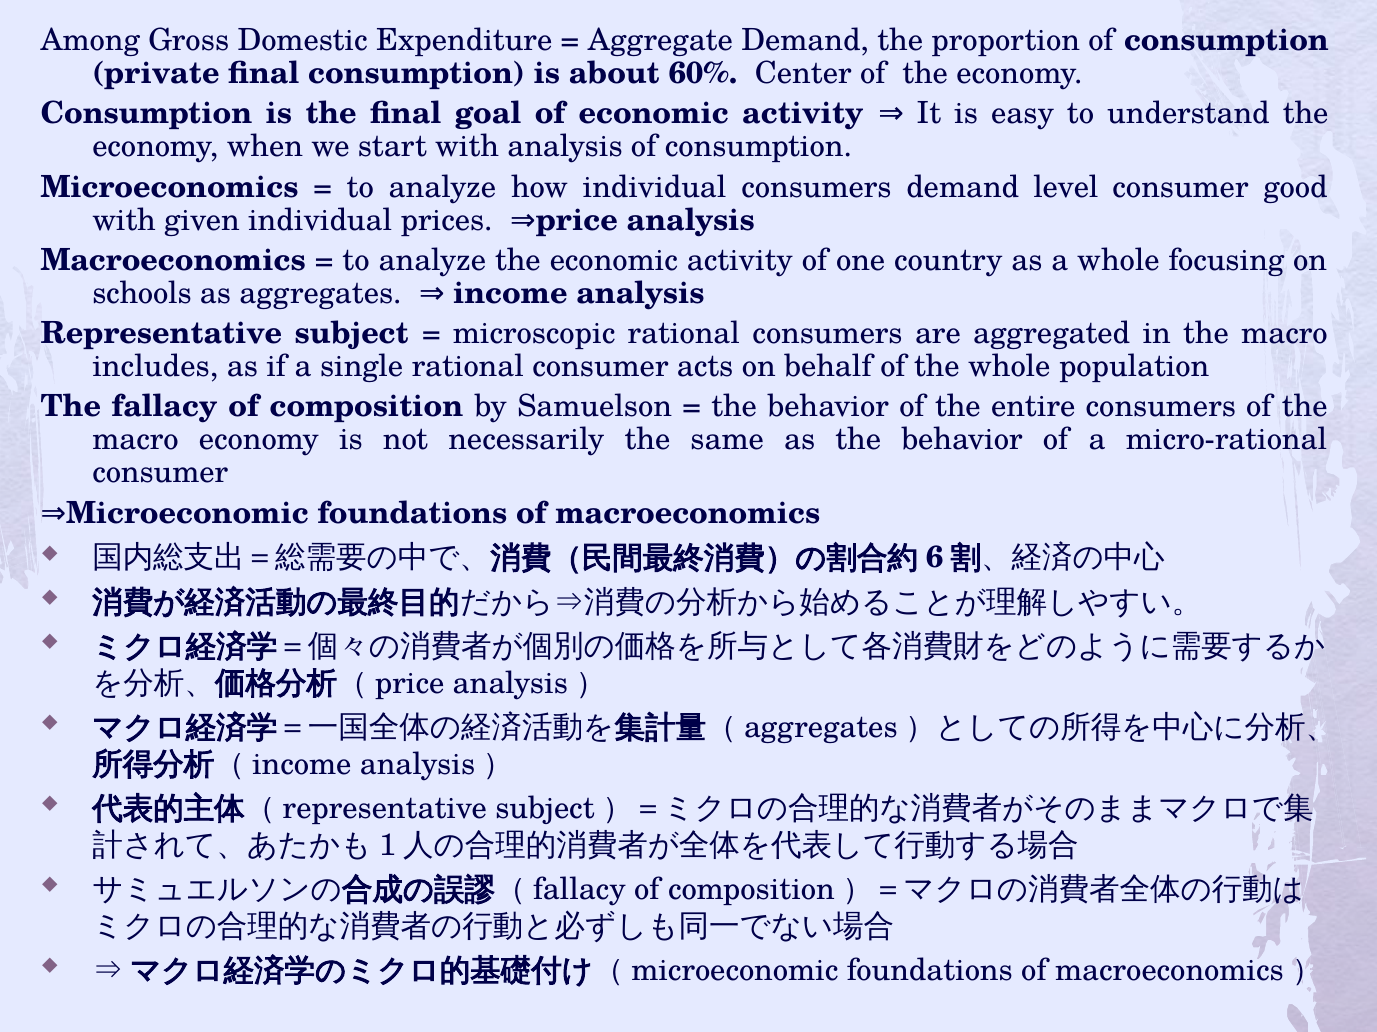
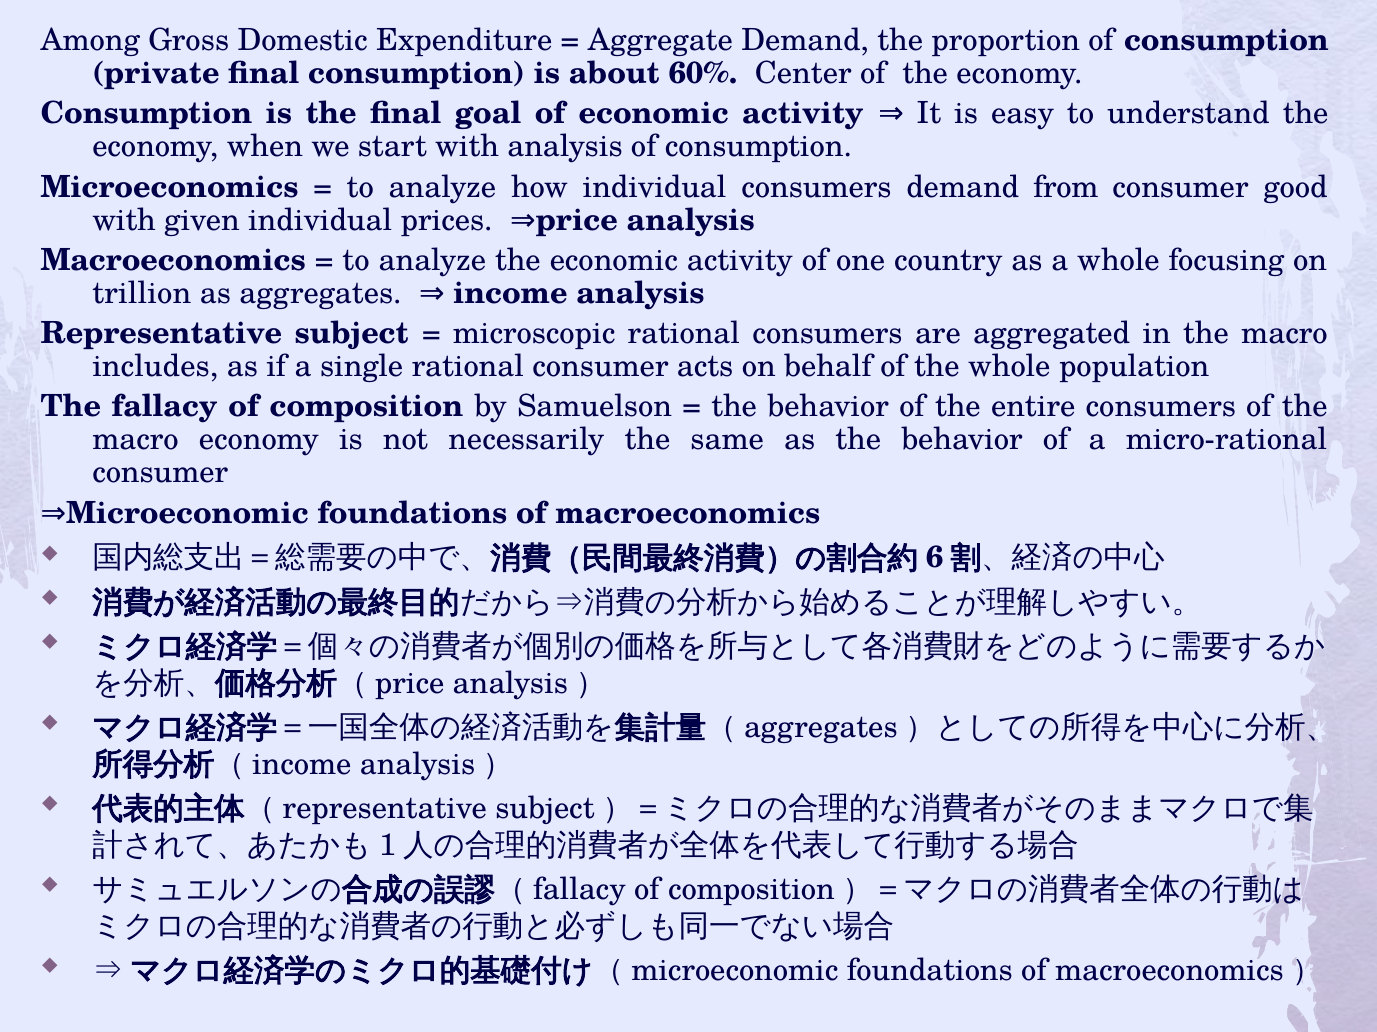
level: level -> from (1066, 187)
schools: schools -> trillion (142, 294)
